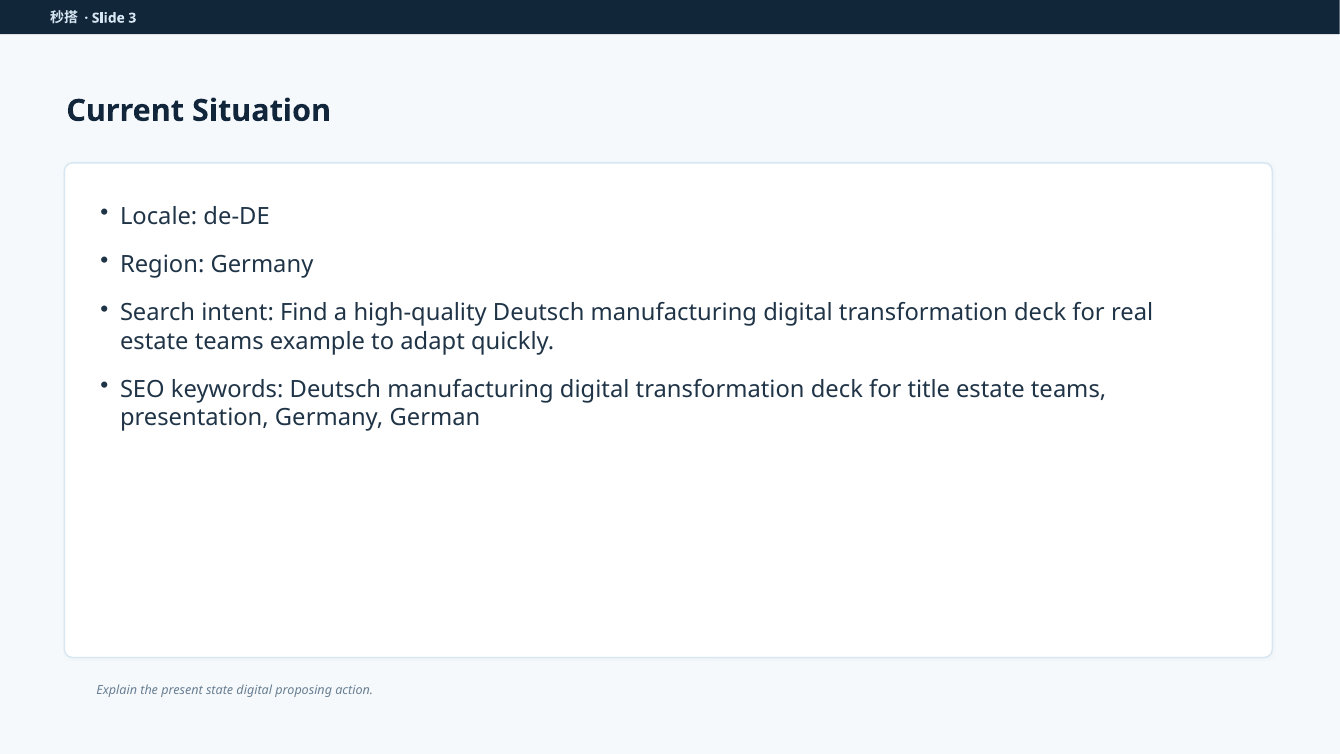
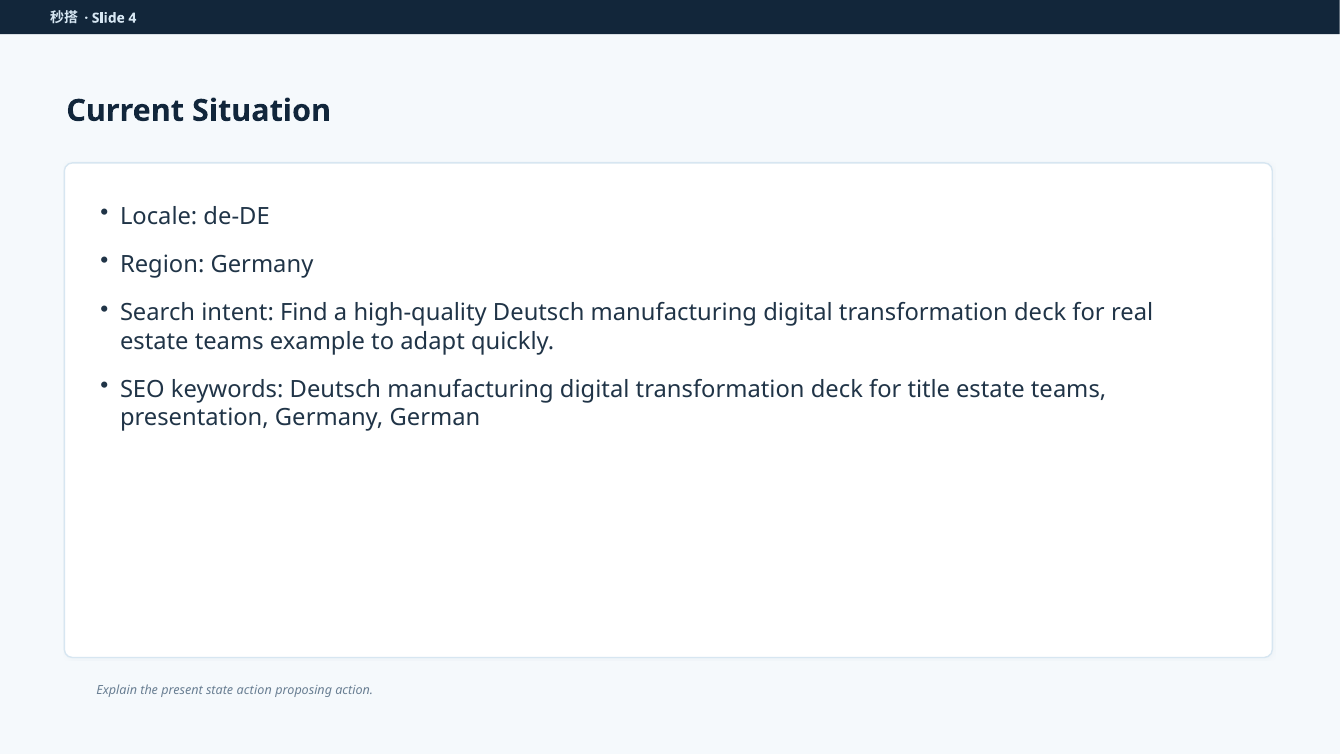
3: 3 -> 4 (132, 18)
state digital: digital -> action (254, 690)
